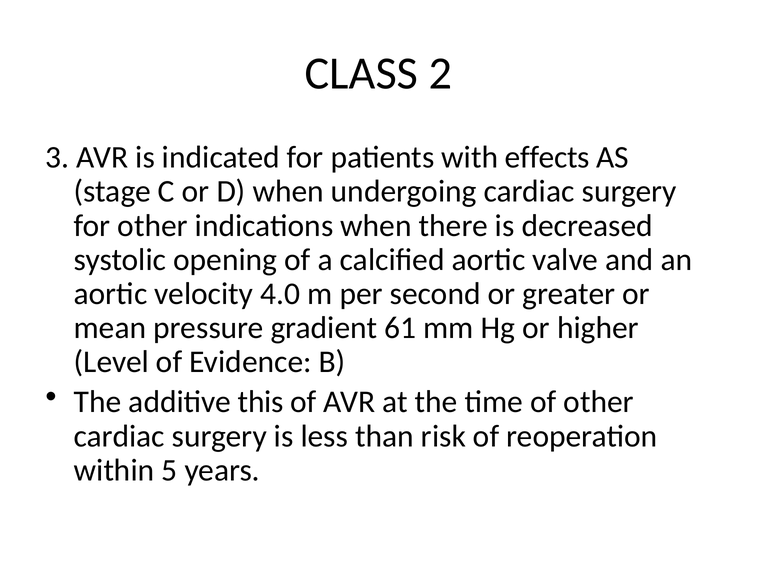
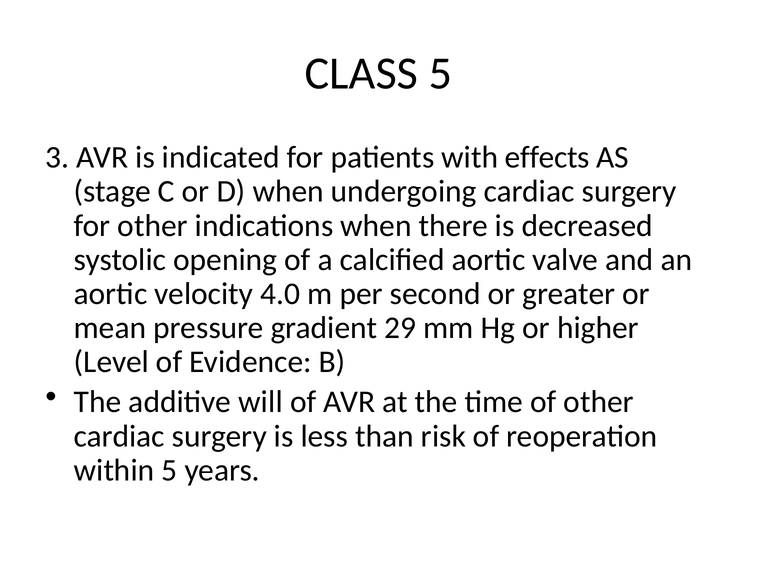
CLASS 2: 2 -> 5 (440, 73)
61: 61 -> 29 (400, 328)
this: this -> will (260, 402)
